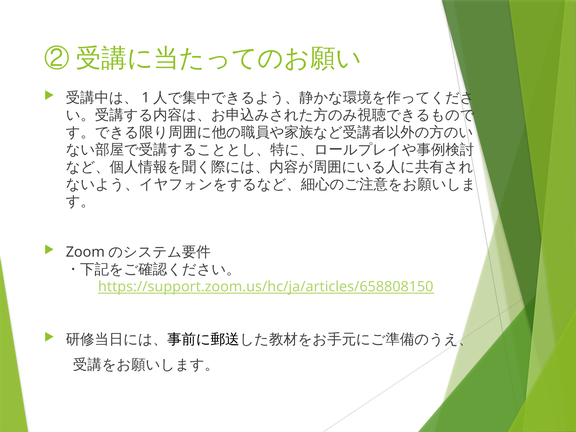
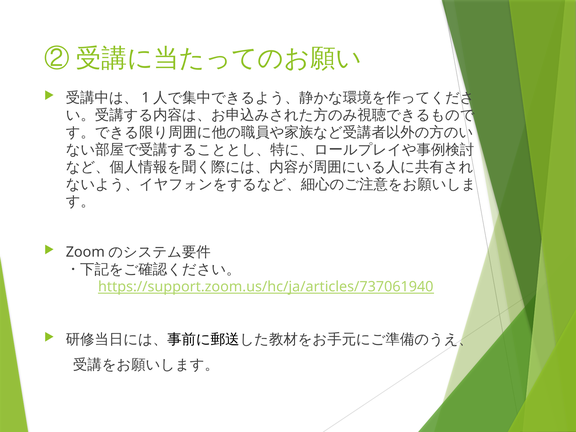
https://support.zoom.us/hc/ja/articles/658808150: https://support.zoom.us/hc/ja/articles/658808150 -> https://support.zoom.us/hc/ja/articles/737061940 (266, 287)
